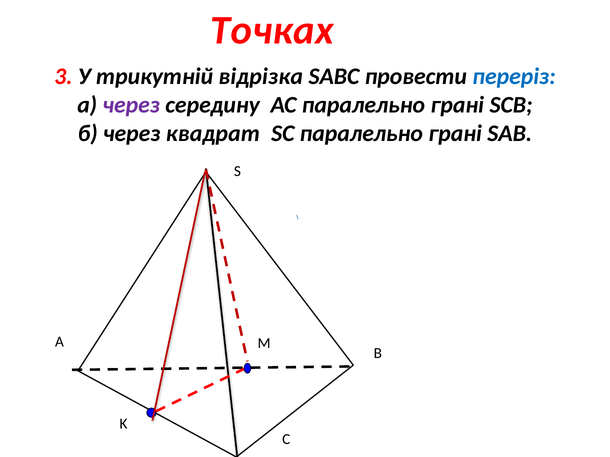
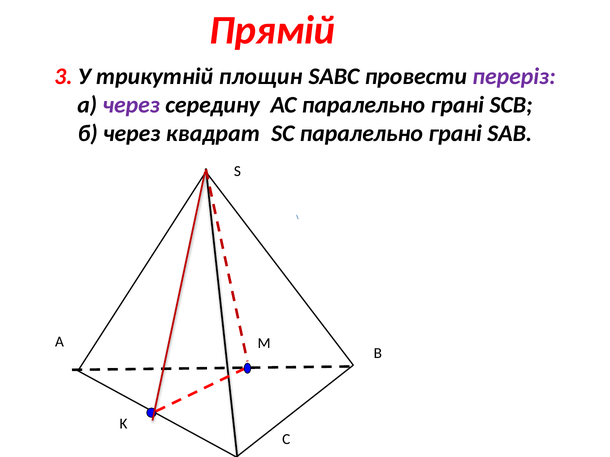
Точках: Точках -> Прямій (272, 30)
відрізка: відрізка -> площин (261, 77)
переріз colour: blue -> purple (514, 77)
